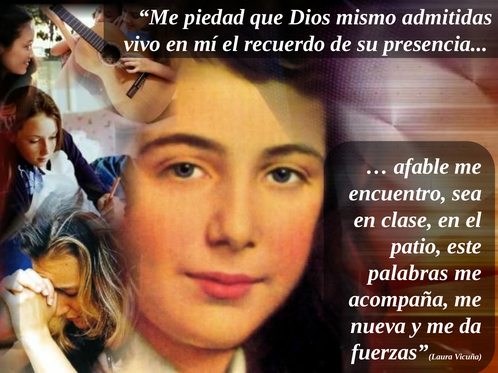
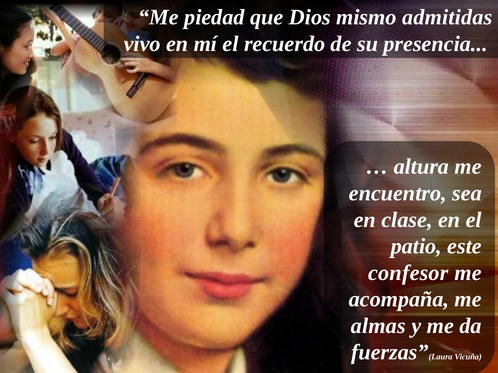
afable: afable -> altura (421, 167)
palabras: palabras -> confesor (408, 273)
nueva: nueva -> almas (378, 326)
